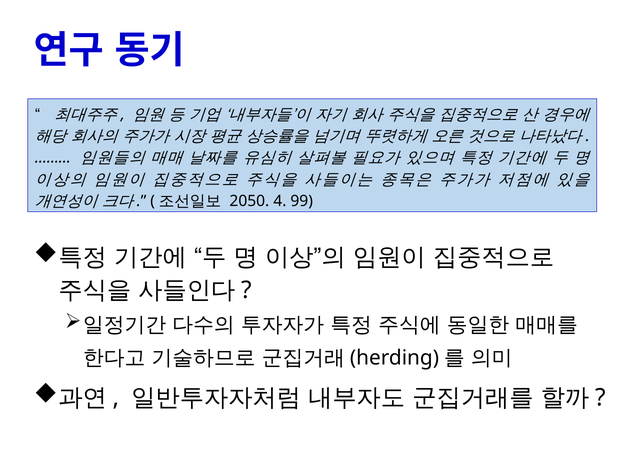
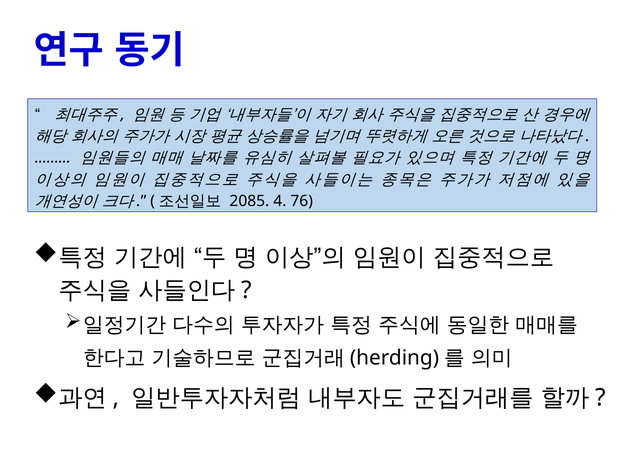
2050: 2050 -> 2085 (249, 201)
99: 99 -> 76 (302, 201)
